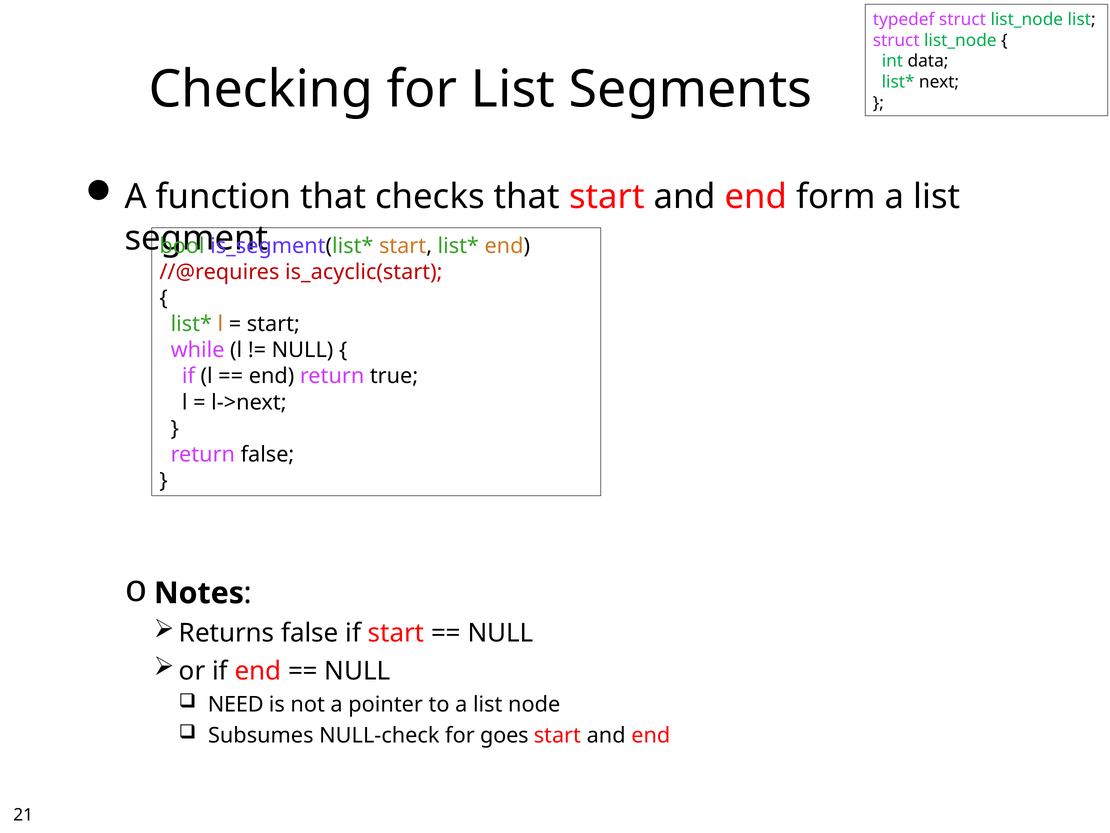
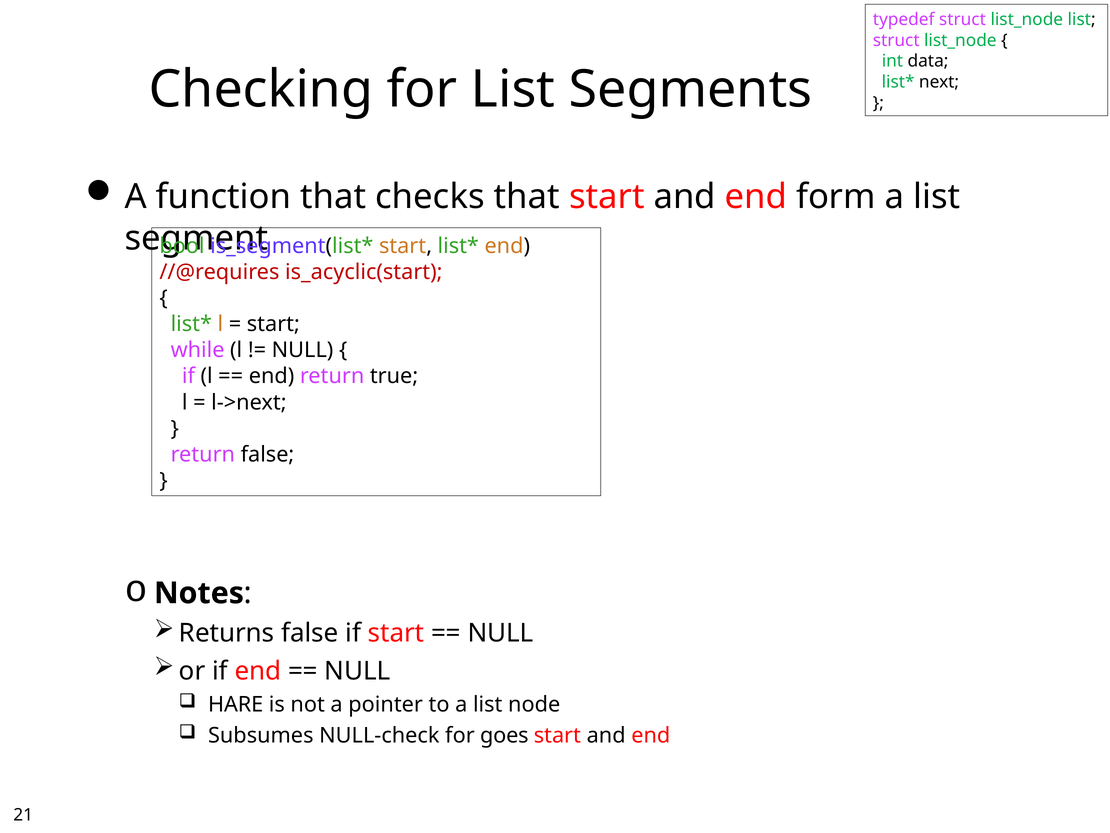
NEED: NEED -> HARE (236, 704)
